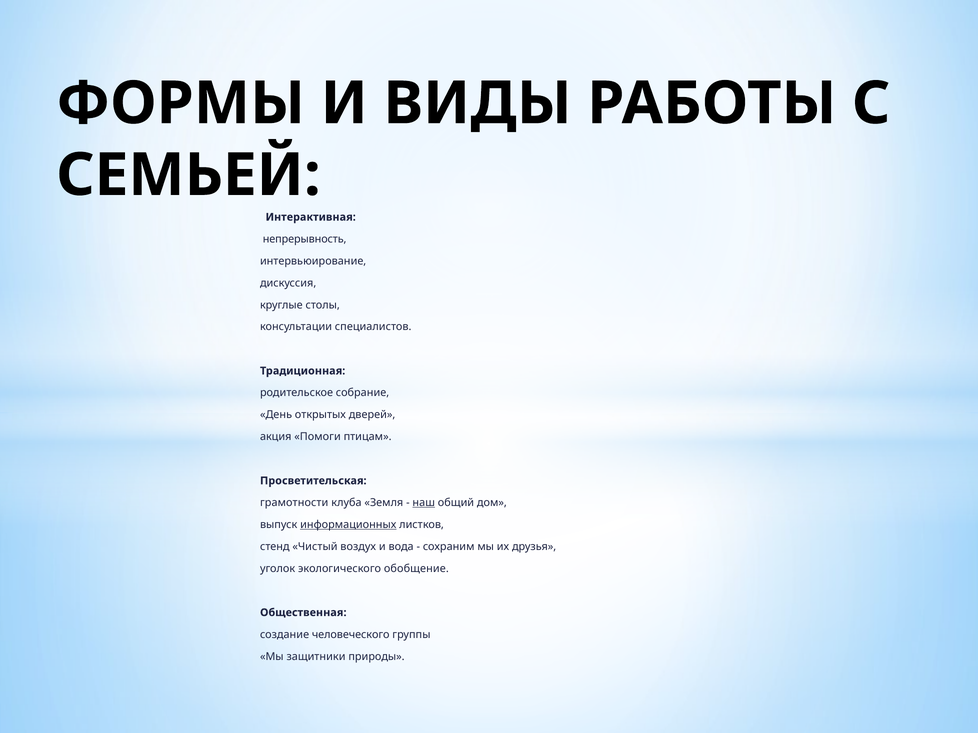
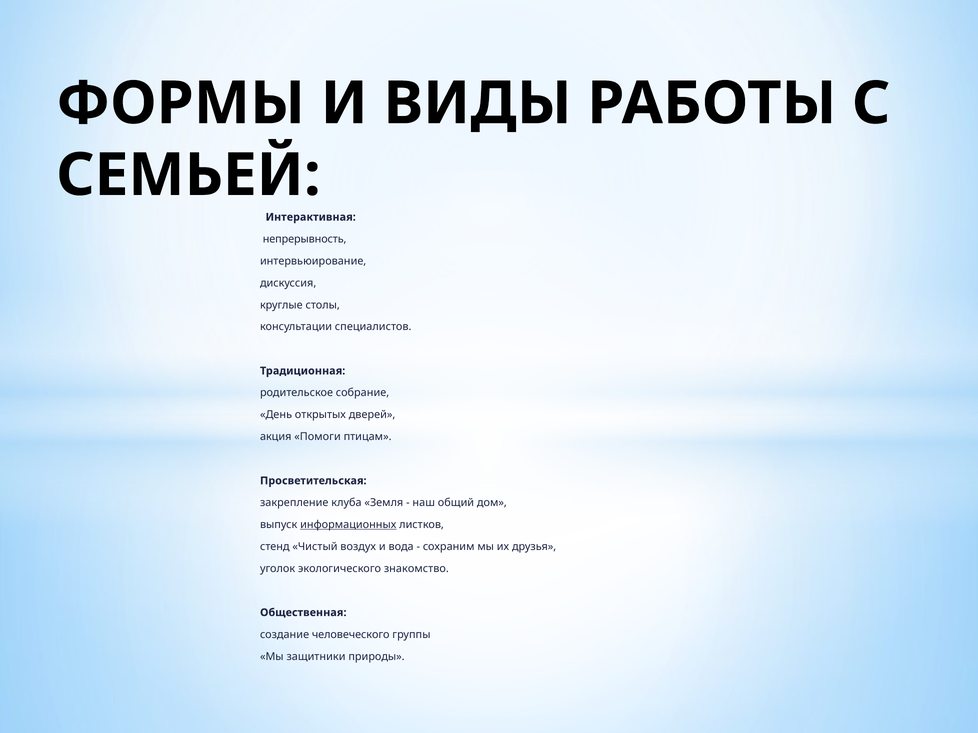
грамотности: грамотности -> закрепление (294, 503)
наш underline: present -> none (424, 503)
обобщение: обобщение -> знакомство (416, 569)
